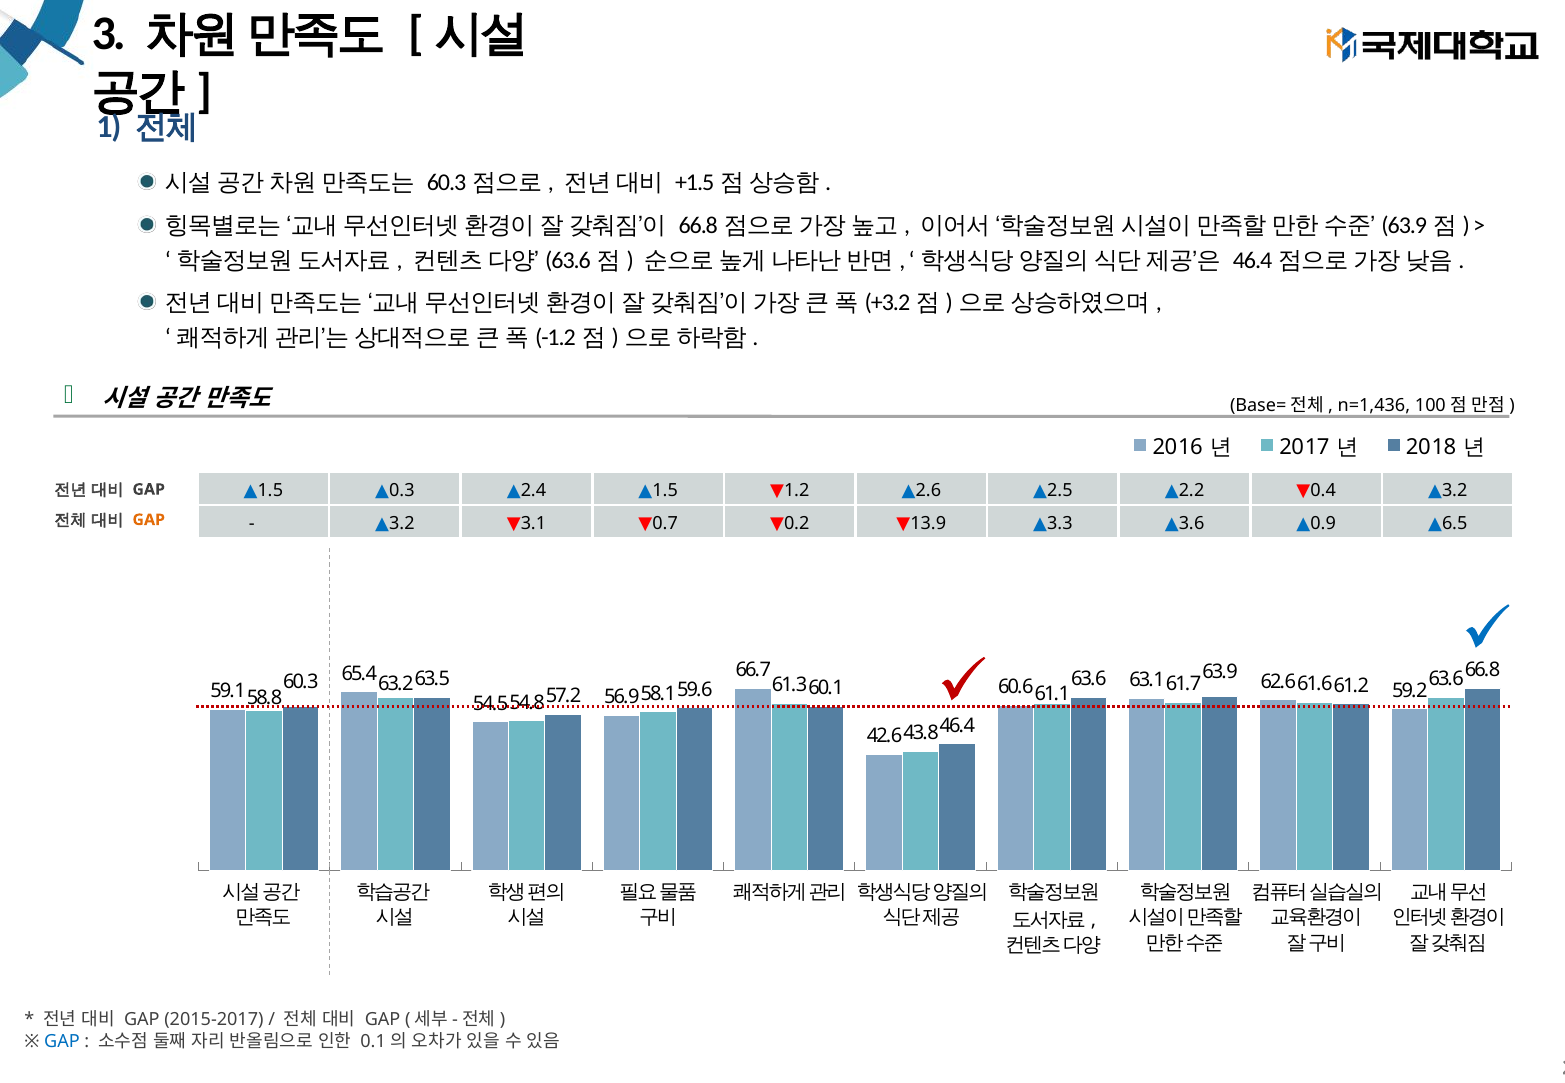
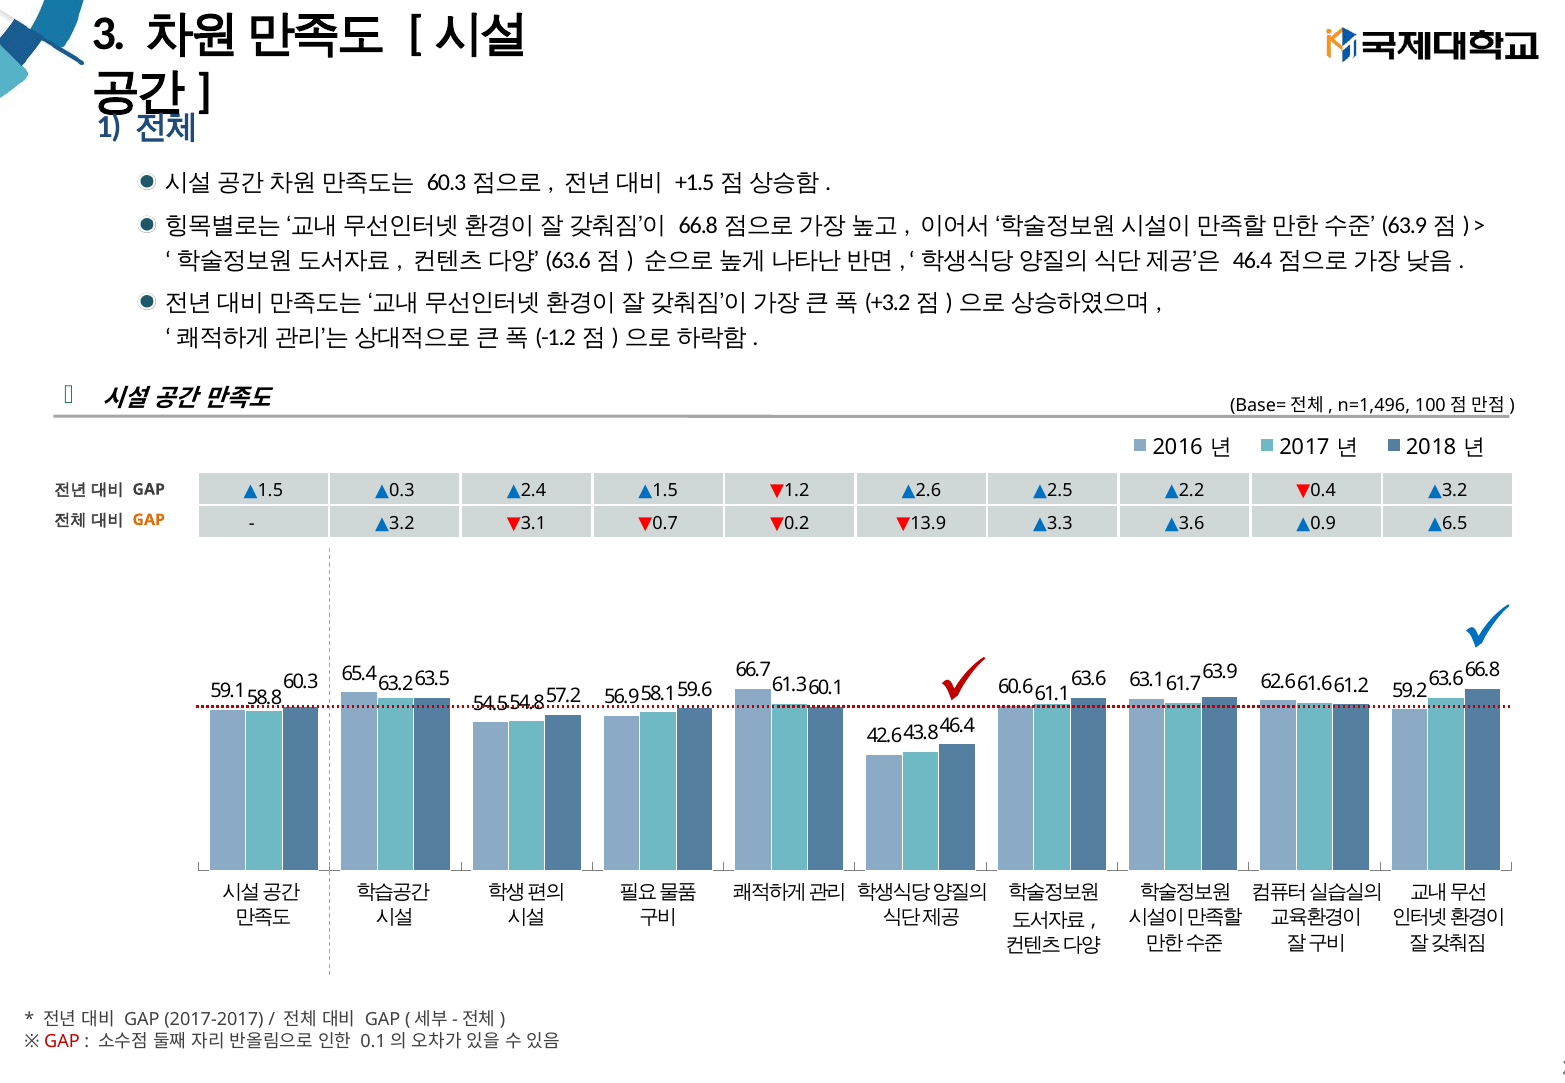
n=1,436: n=1,436 -> n=1,496 (1374, 405)
2015-2017: 2015-2017 -> 2017-2017 (214, 1020)
GAP colour: blue -> red (62, 1042)
